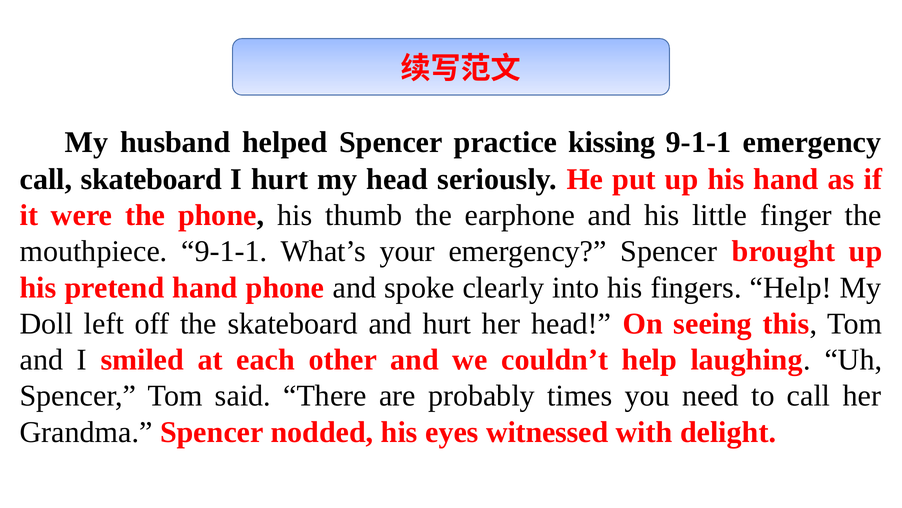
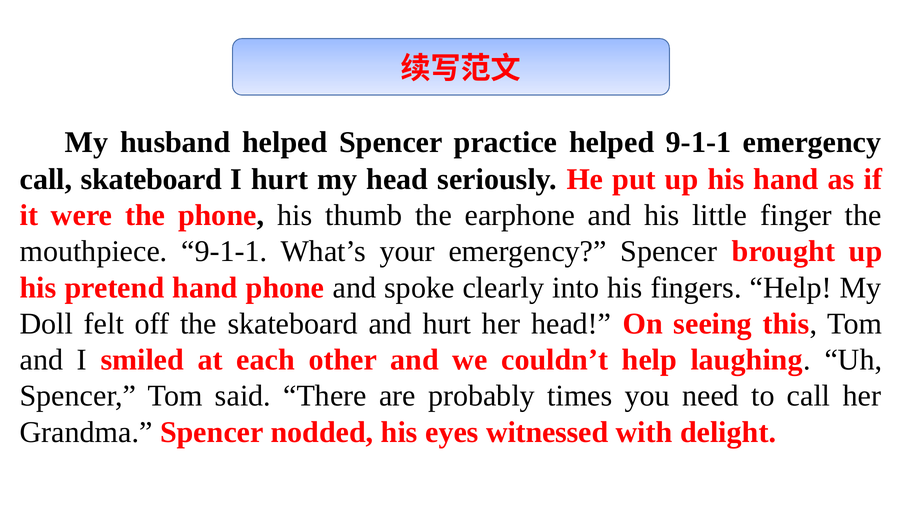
practice kissing: kissing -> helped (612, 142)
left: left -> felt (104, 323)
